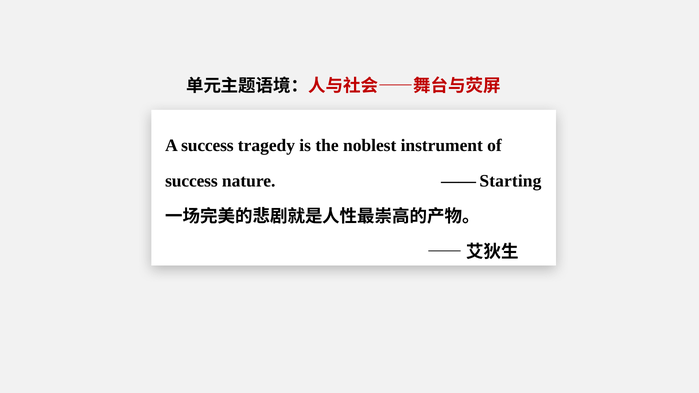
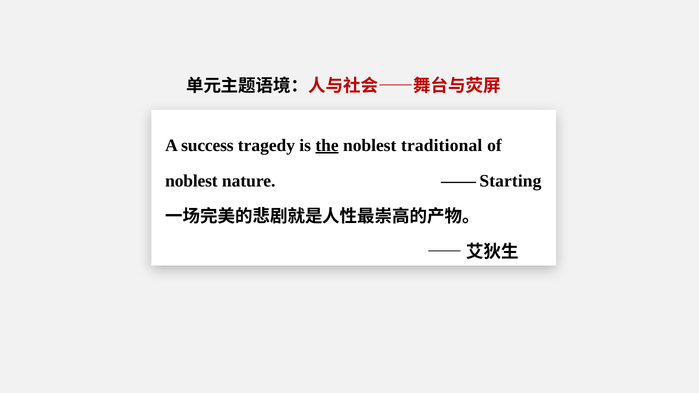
the underline: none -> present (327, 145)
instrument: instrument -> traditional (442, 145)
success: success -> noblest (191, 181)
